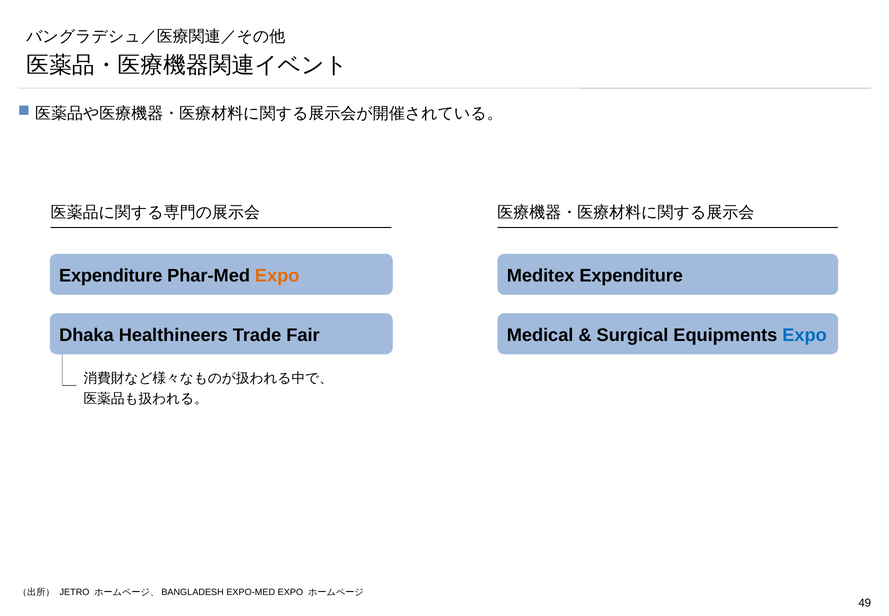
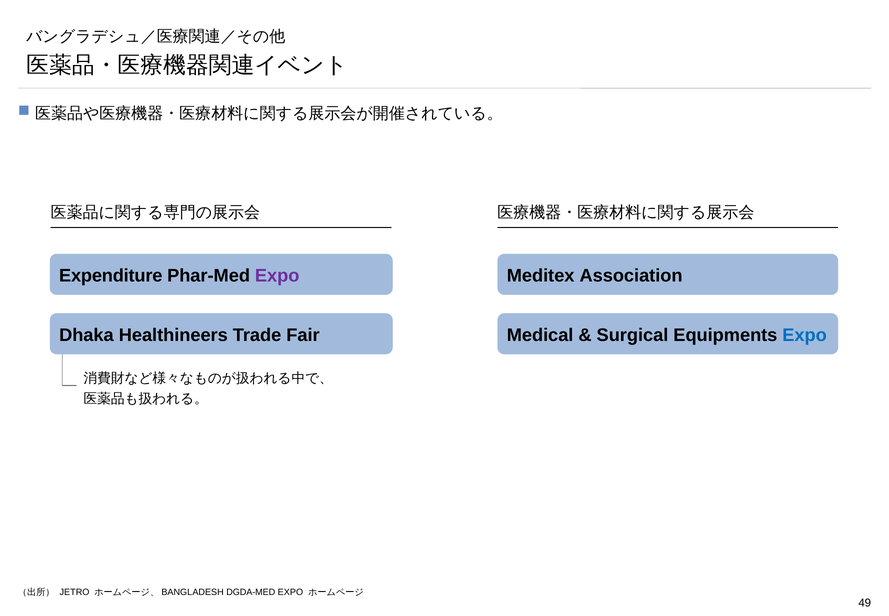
Expo colour: orange -> purple (277, 275)
Meditex Expenditure: Expenditure -> Association (631, 275)
EXPO-MED: EXPO-MED -> DGDA-MED (251, 592)
